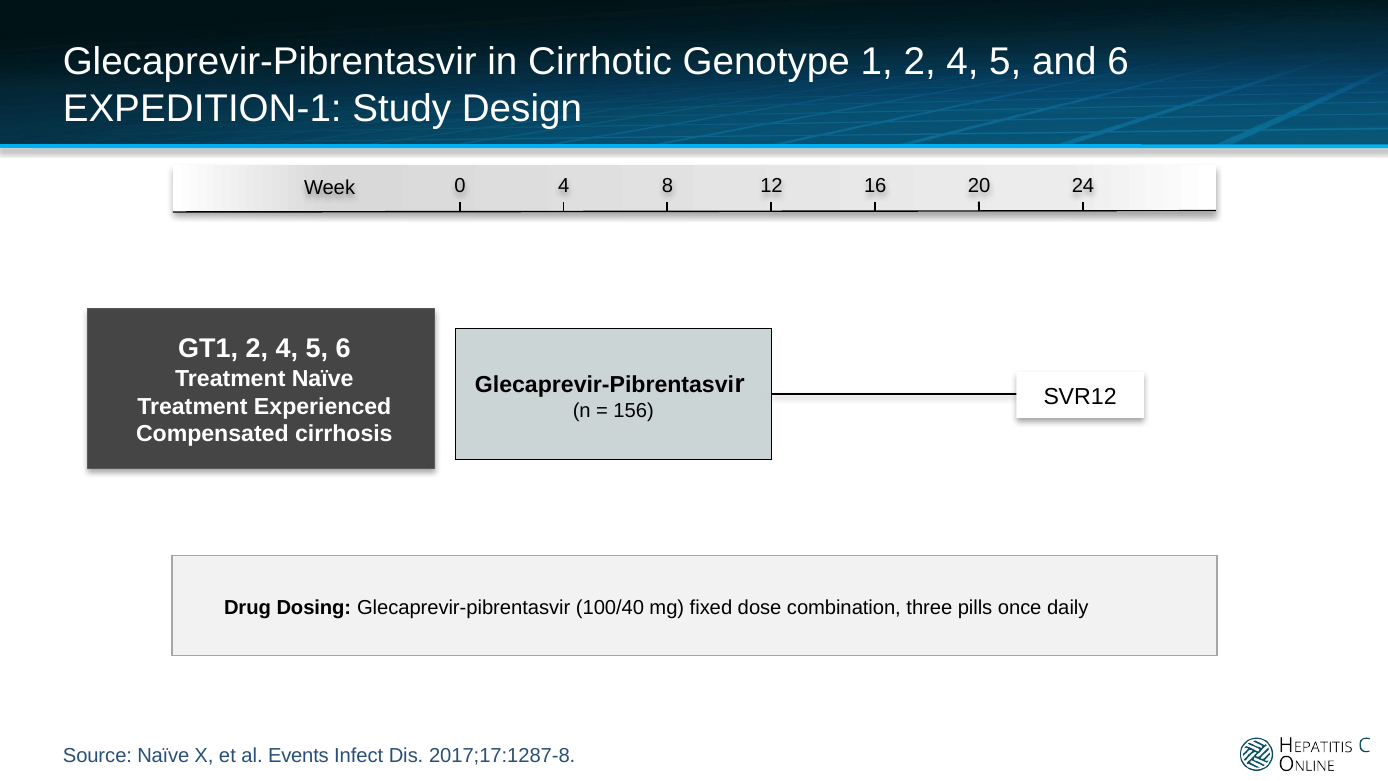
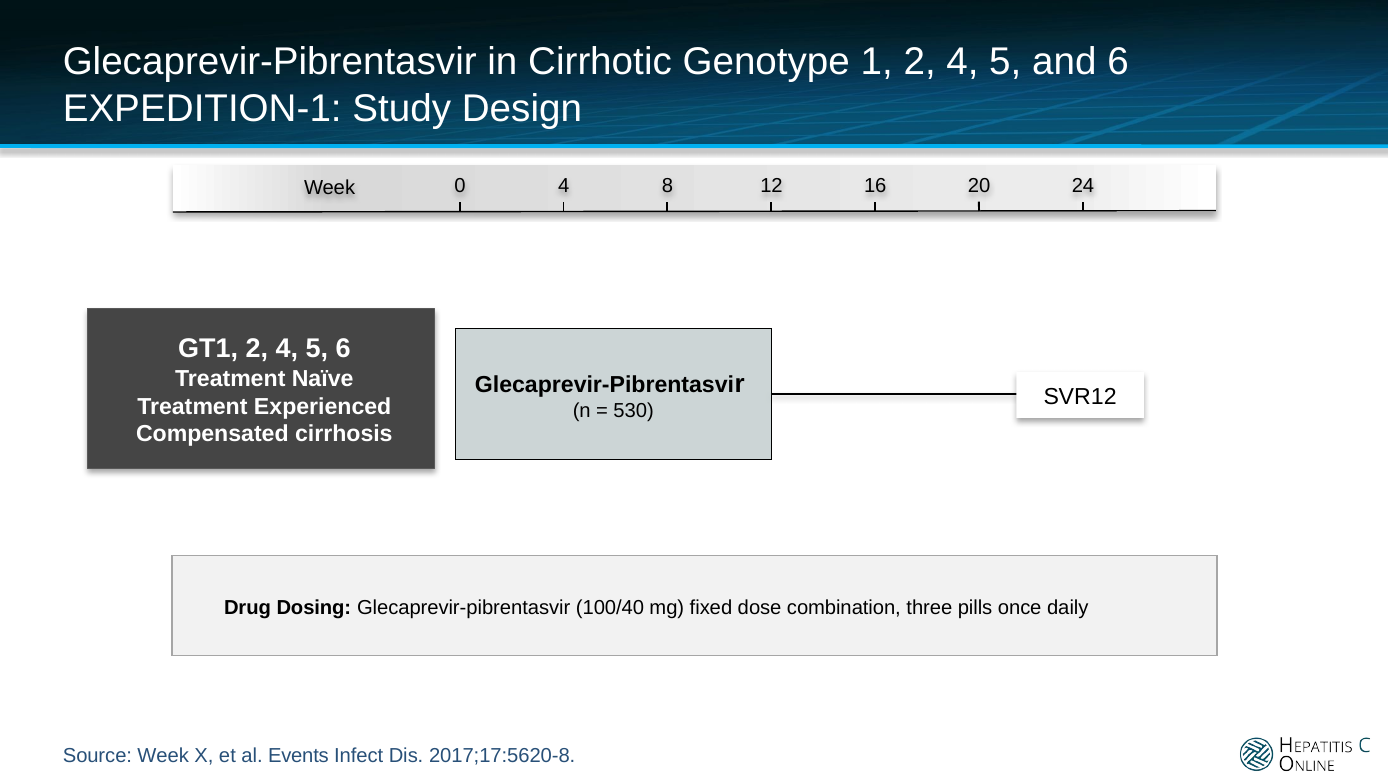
156: 156 -> 530 (634, 411)
Source Naïve: Naïve -> Week (163, 755)
2017;17:1287-8: 2017;17:1287-8 -> 2017;17:5620-8 (502, 755)
